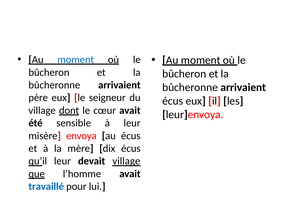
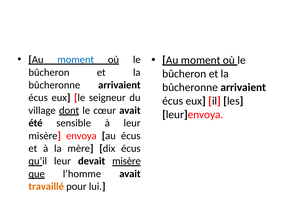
père: père -> écus (38, 98)
devait village: village -> misère (126, 161)
travaillé colour: blue -> orange (46, 186)
